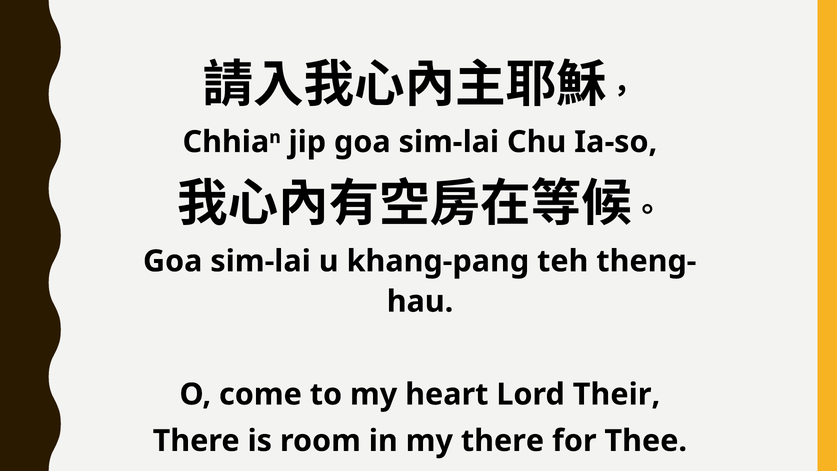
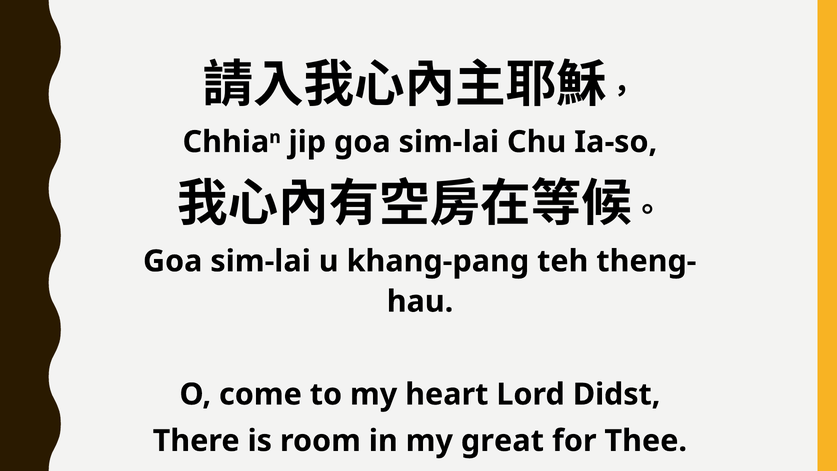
Their: Their -> Didst (617, 394)
my there: there -> great (502, 441)
